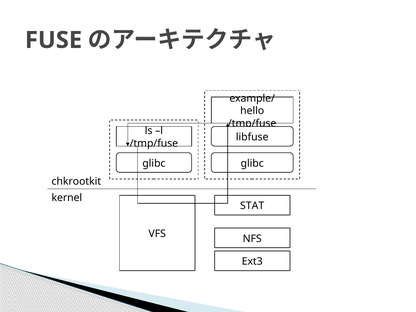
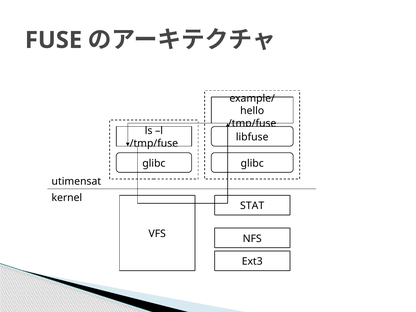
chkrootkit: chkrootkit -> utimensat (76, 181)
